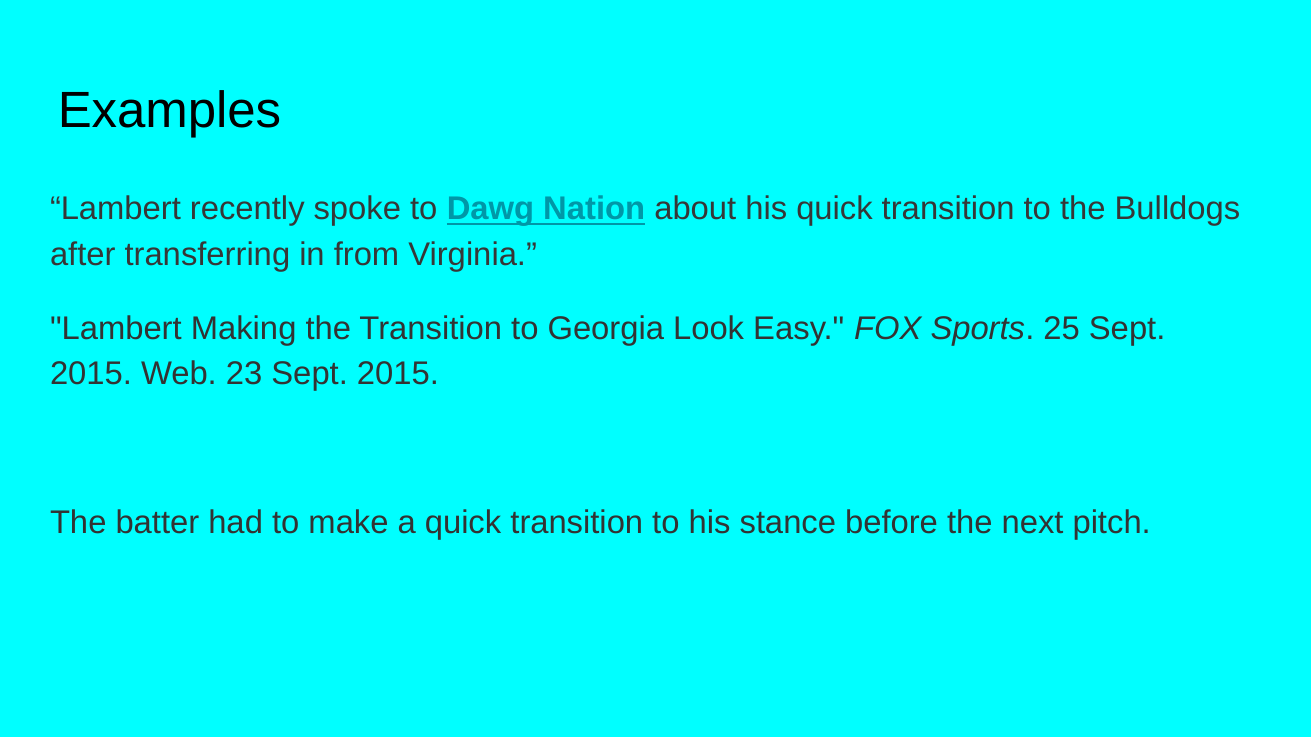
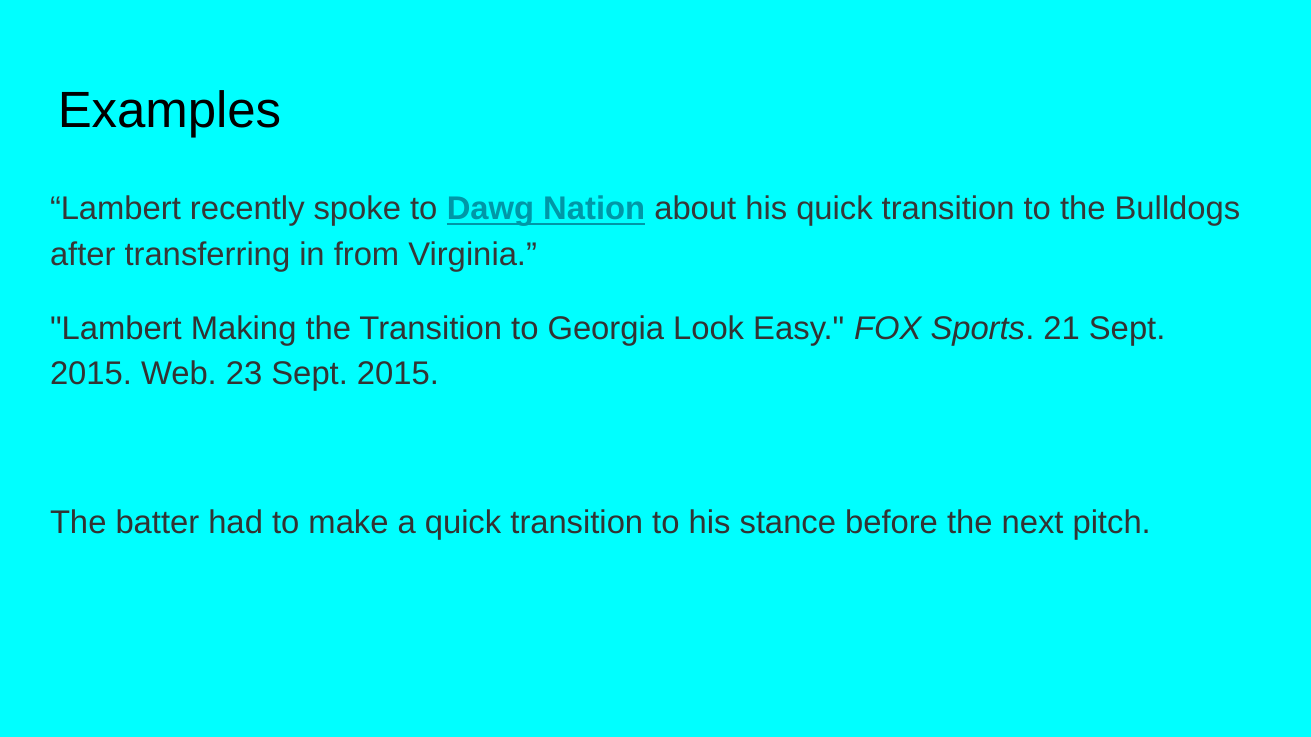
25: 25 -> 21 (1062, 329)
